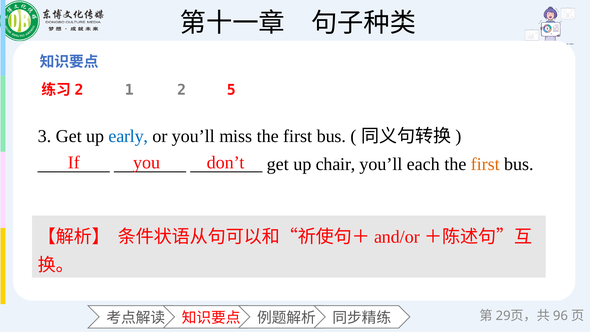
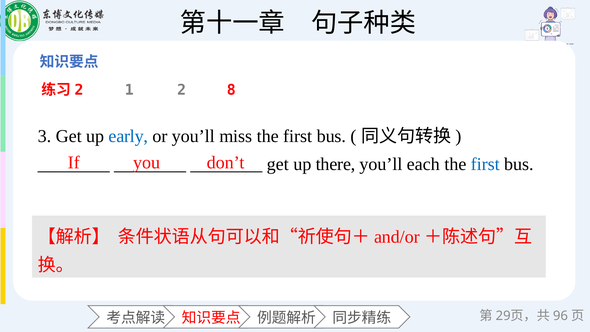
5: 5 -> 8 (231, 90)
chair: chair -> there (336, 164)
first colour: orange -> blue (485, 164)
